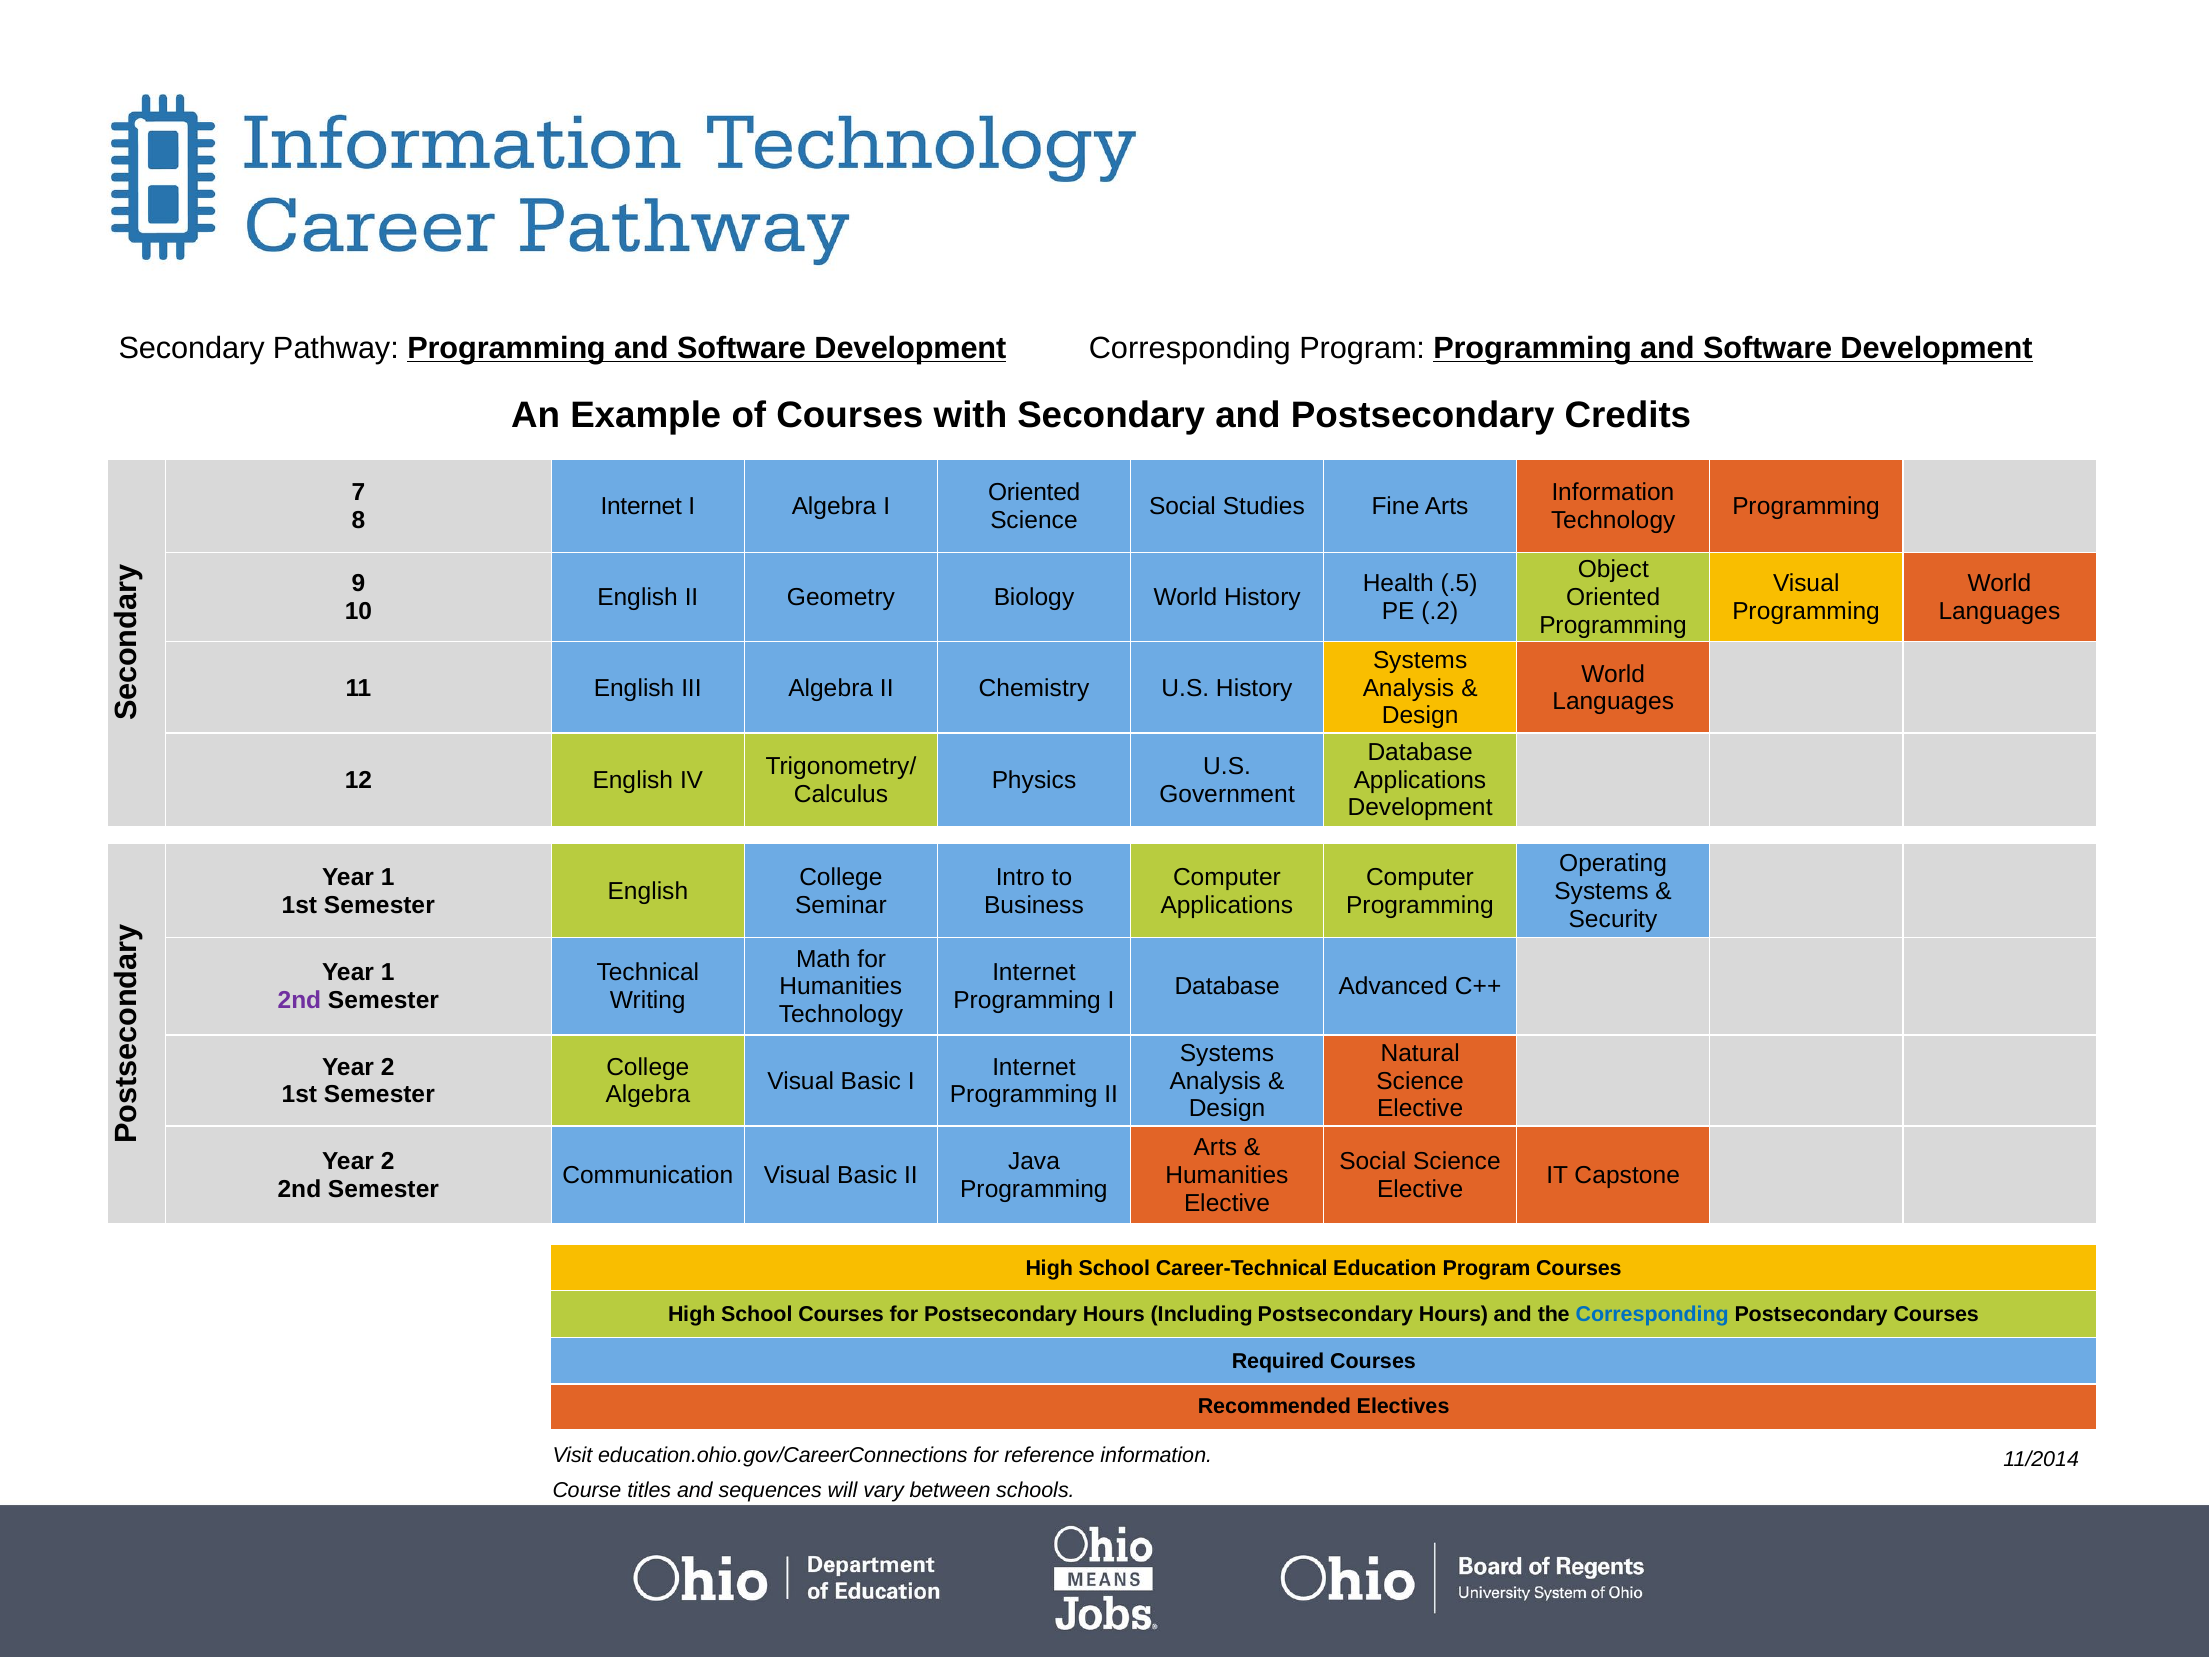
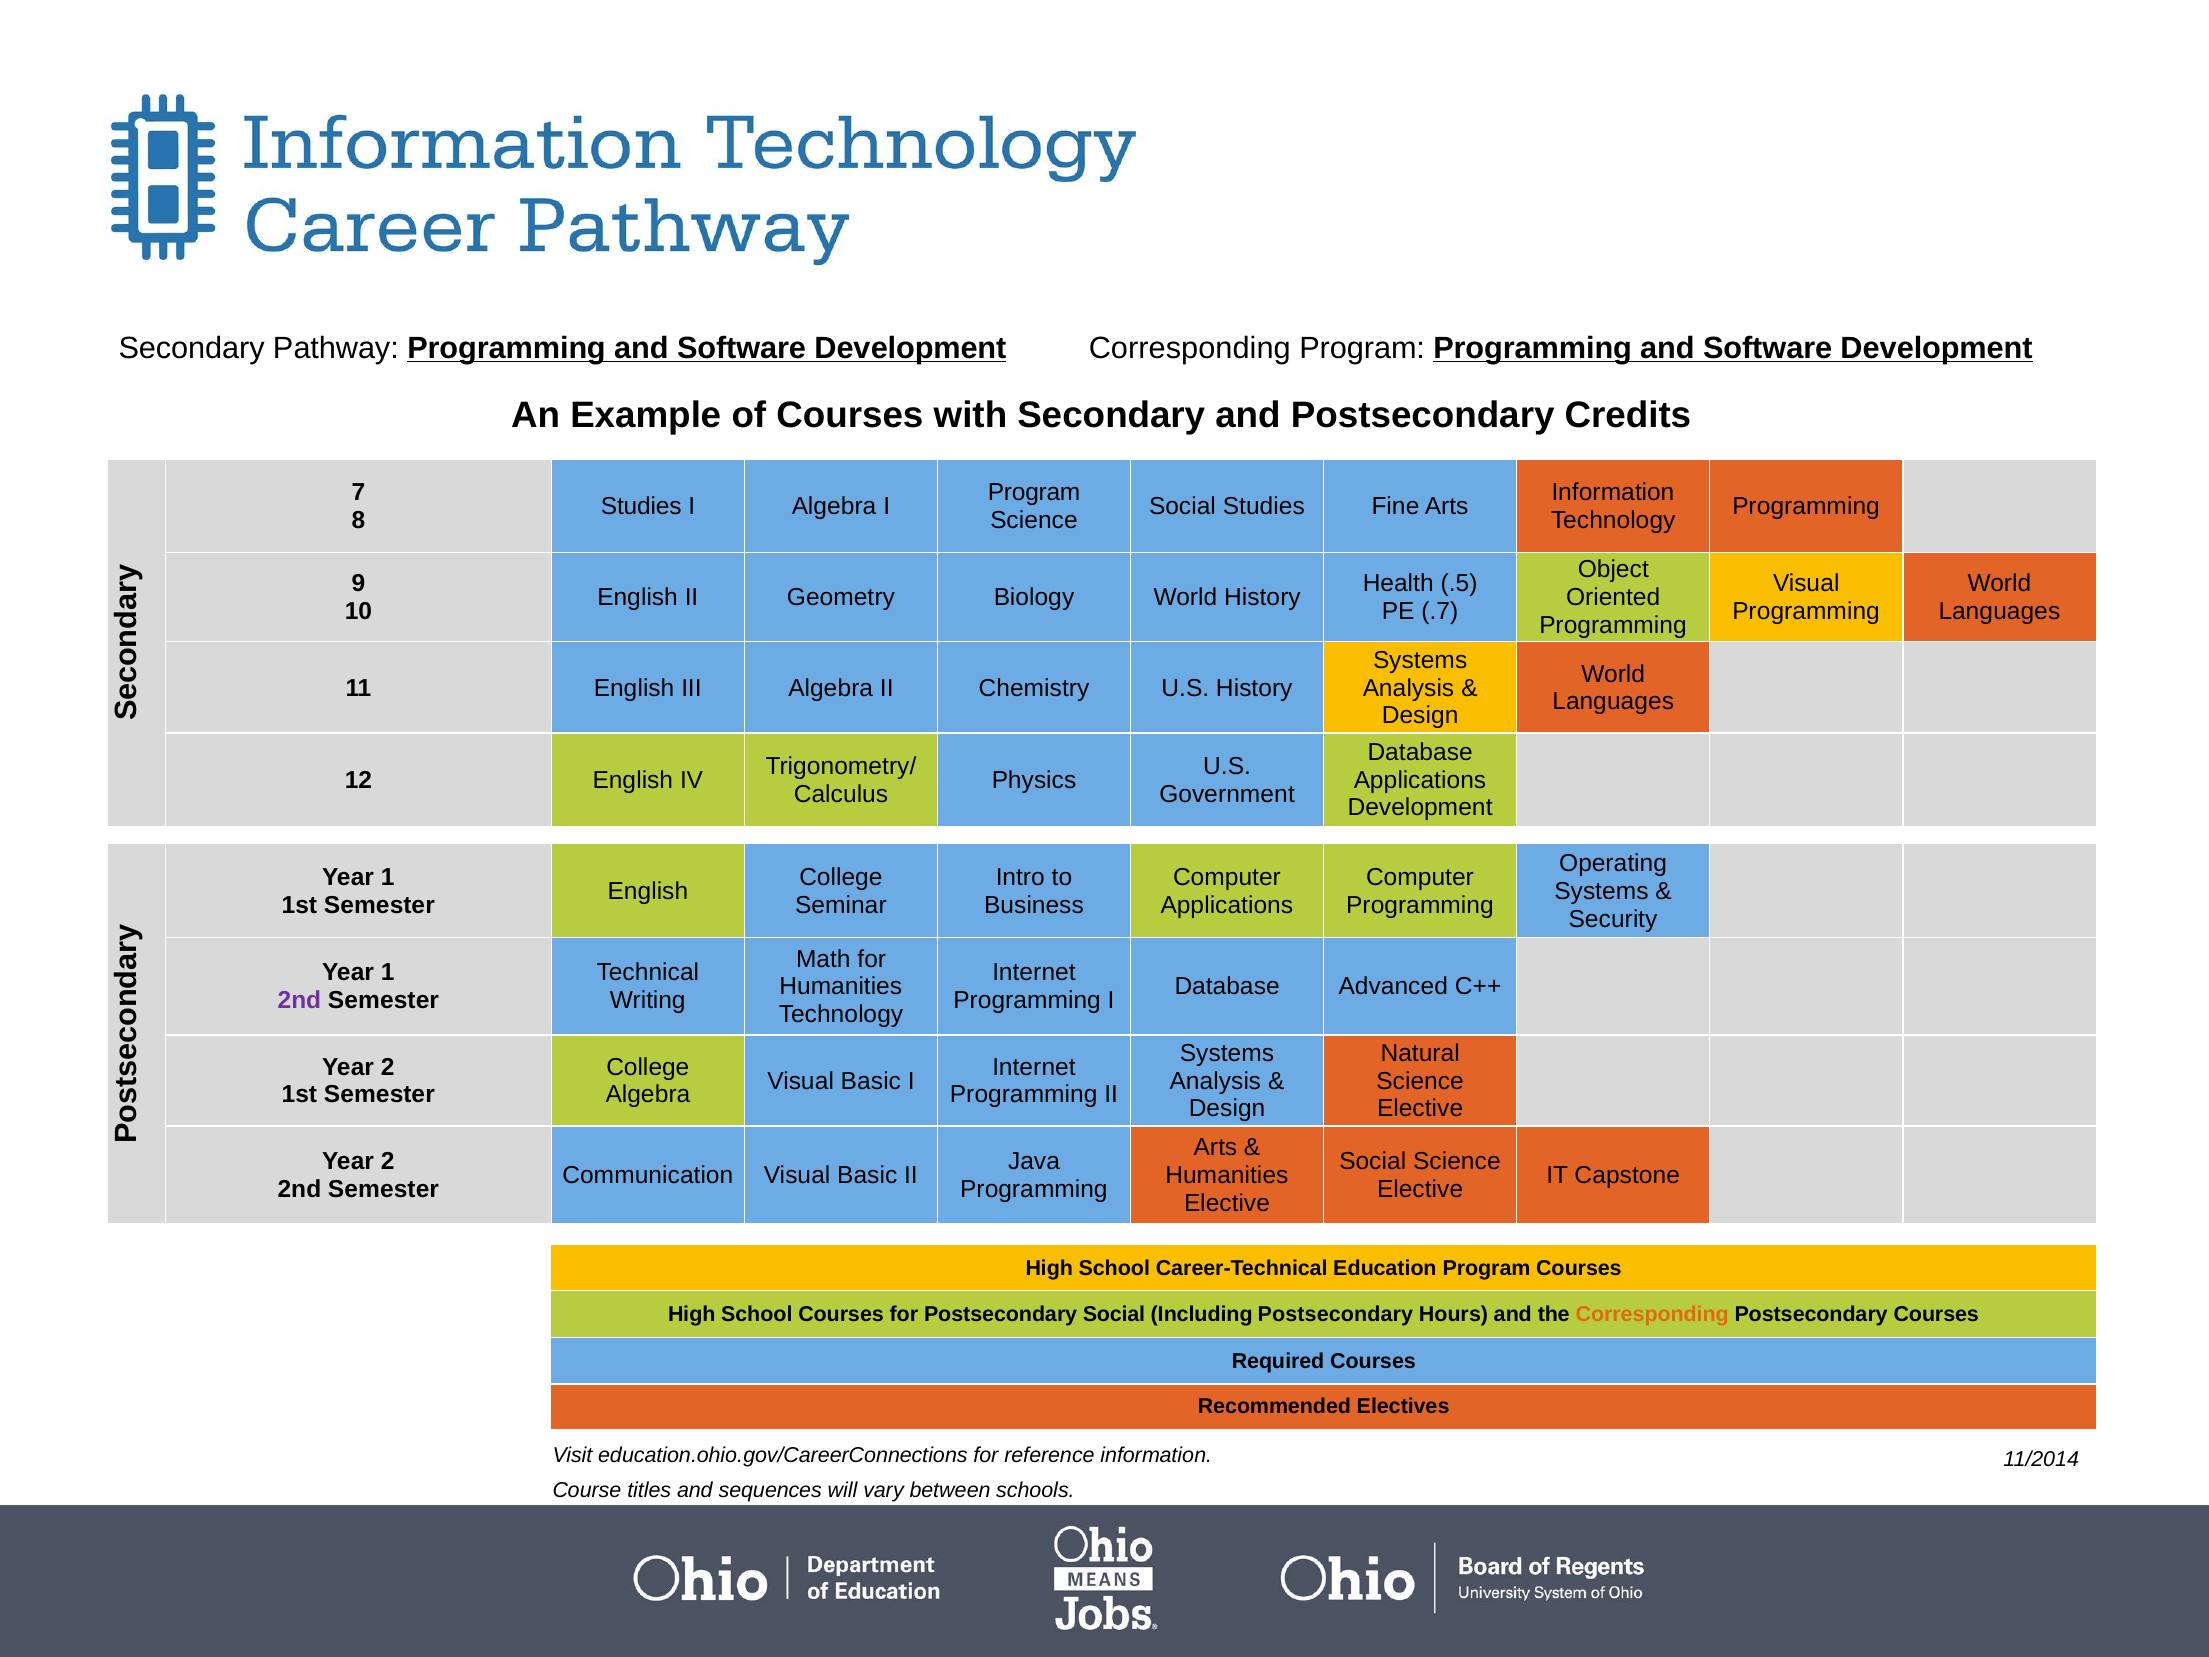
Oriented: Oriented -> Program (1034, 492)
Internet: Internet -> Studies (641, 506)
.2: .2 -> .7 (1440, 611)
for Postsecondary Hours: Hours -> Social (1114, 1314)
Corresponding colour: blue -> orange (1652, 1314)
